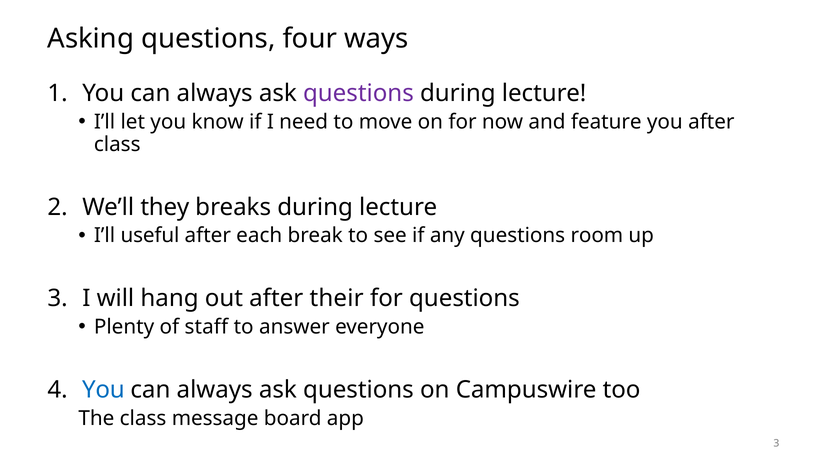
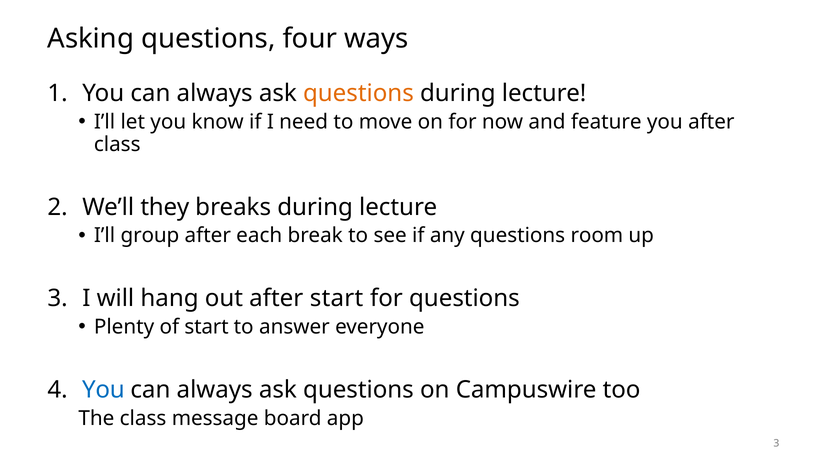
questions colour: purple -> orange (358, 94)
useful: useful -> group (150, 236)
after their: their -> start (337, 299)
of staff: staff -> start (207, 327)
